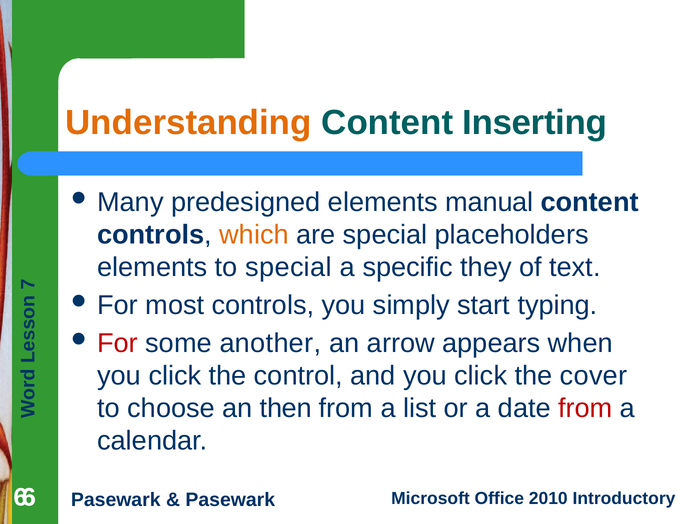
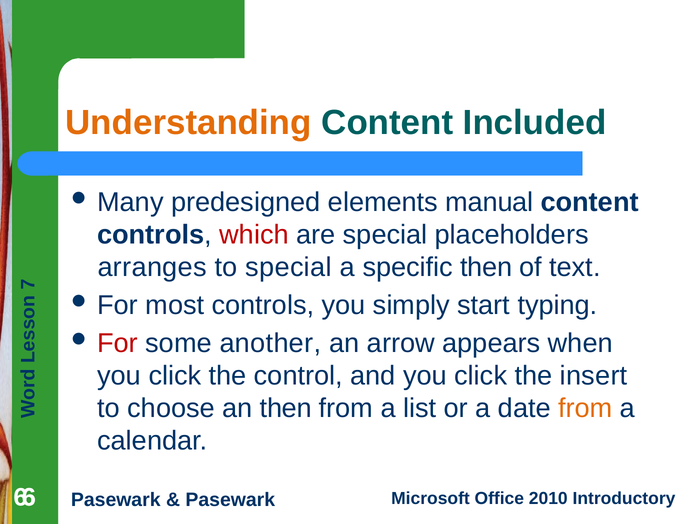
Inserting: Inserting -> Included (535, 123)
which colour: orange -> red (254, 235)
elements: elements -> arranges (152, 267)
specific they: they -> then (486, 267)
cover: cover -> insert (594, 376)
from colour: red -> orange (585, 408)
